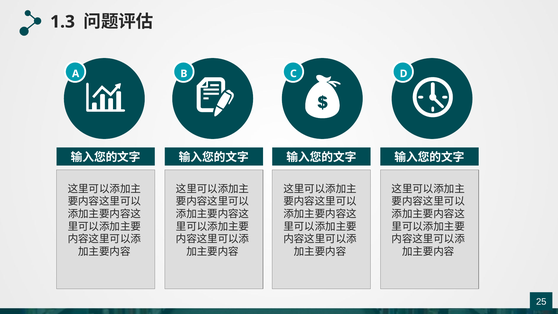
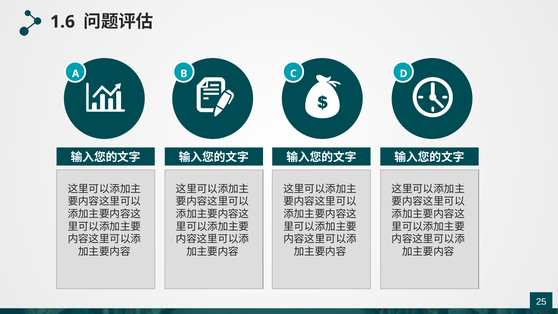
1.3: 1.3 -> 1.6 (63, 22)
